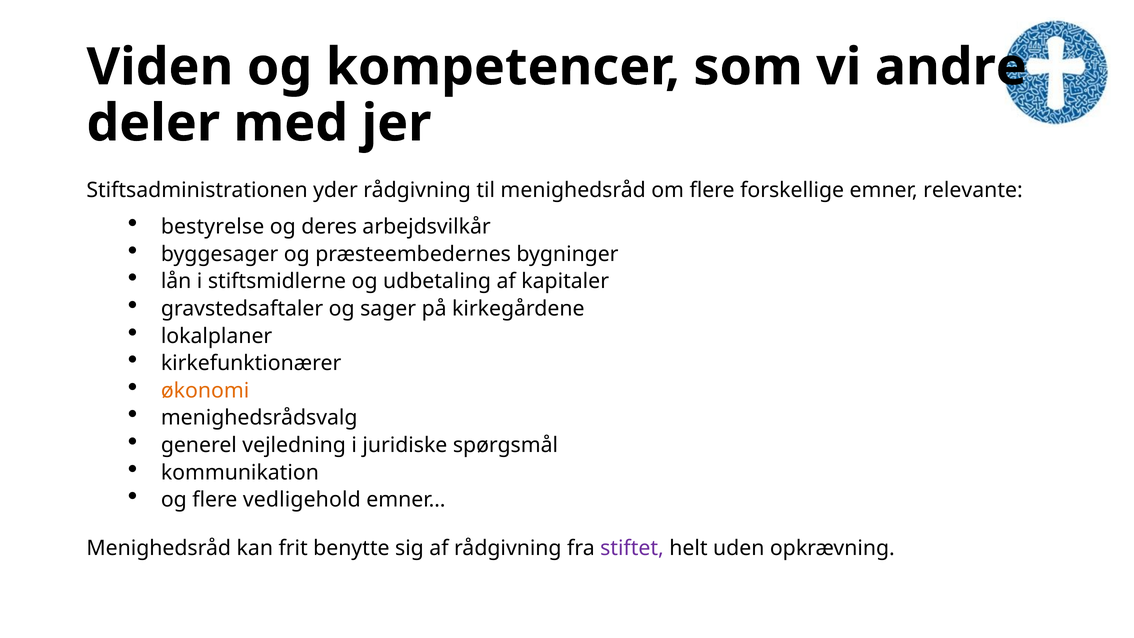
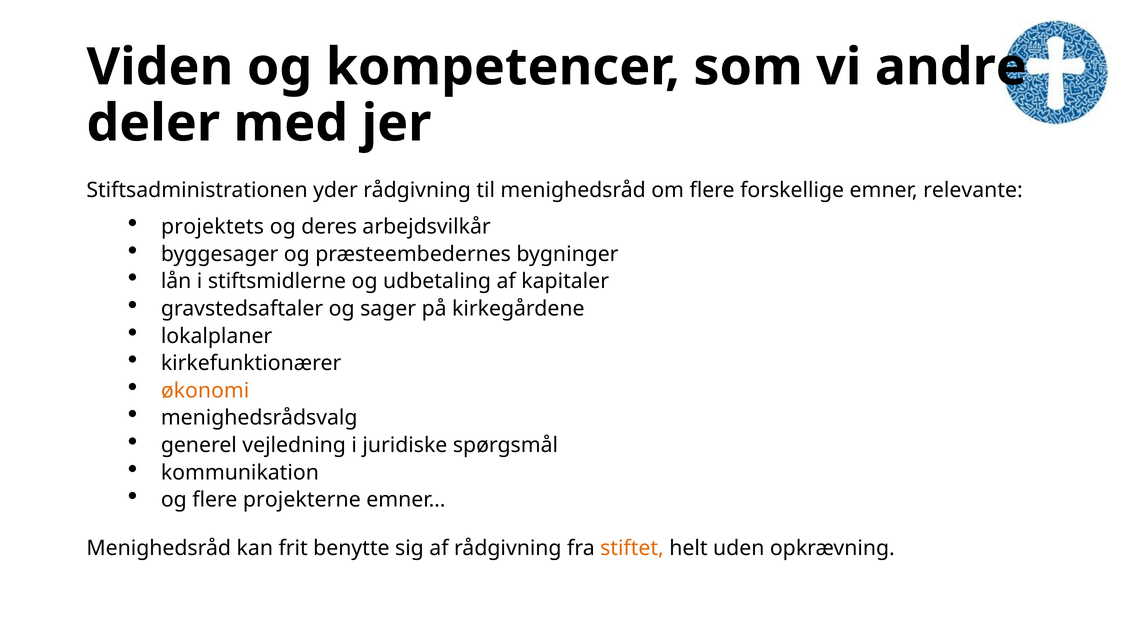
bestyrelse: bestyrelse -> projektets (213, 227)
vedligehold: vedligehold -> projekterne (302, 500)
stiftet colour: purple -> orange (632, 548)
